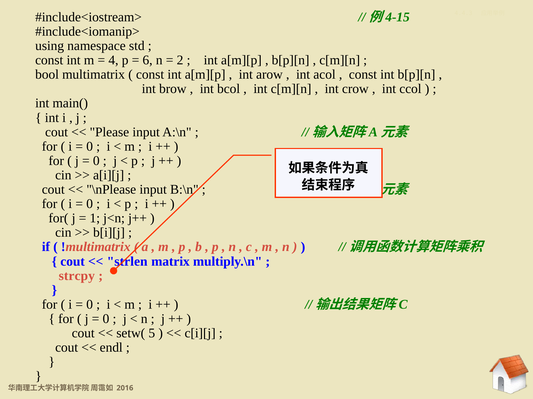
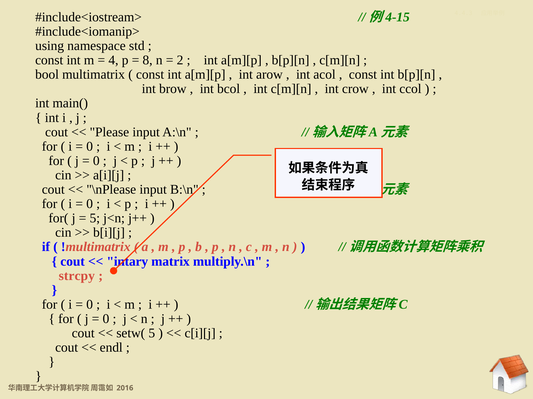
6: 6 -> 8 (148, 60)
1: 1 -> 5 (95, 219)
strlen: strlen -> intary (127, 262)
